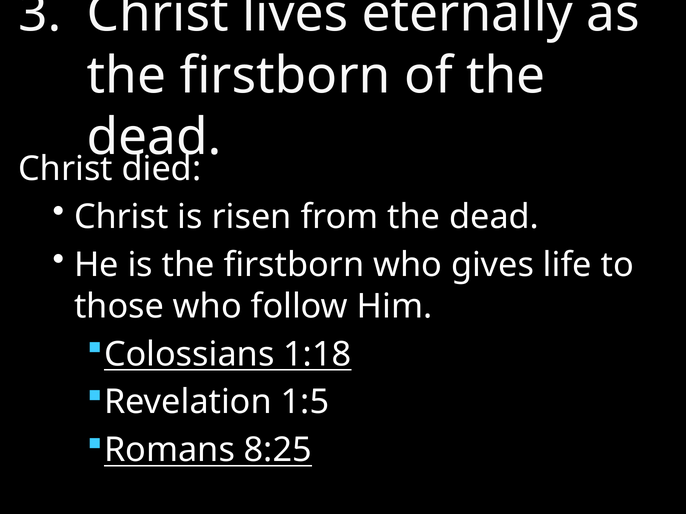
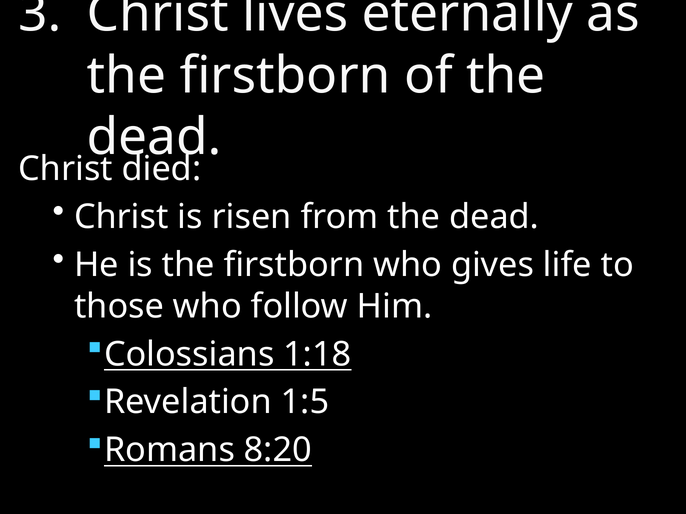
8:25: 8:25 -> 8:20 (278, 451)
